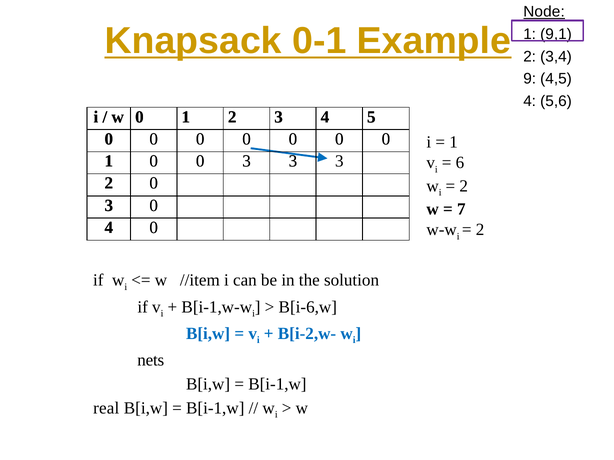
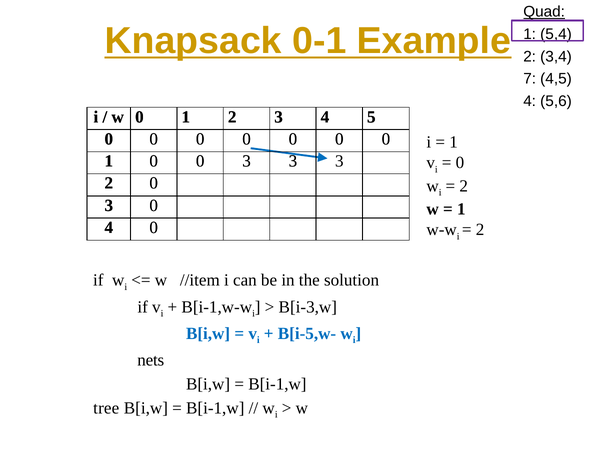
Node: Node -> Quad (544, 12)
9,1: 9,1 -> 5,4 (556, 34)
9: 9 -> 7 (530, 79)
6: 6 -> 0 (460, 163)
7: 7 -> 1 (461, 209)
B[i-6,w: B[i-6,w -> B[i-3,w (308, 307)
B[i-2,w-: B[i-2,w- -> B[i-5,w- (307, 334)
real: real -> tree (106, 408)
